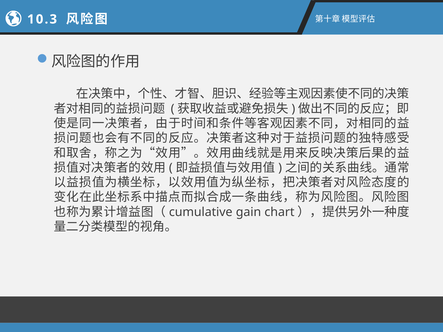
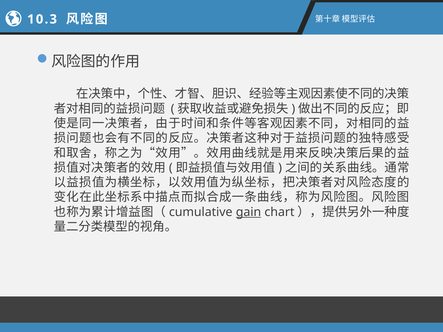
gain underline: none -> present (248, 212)
